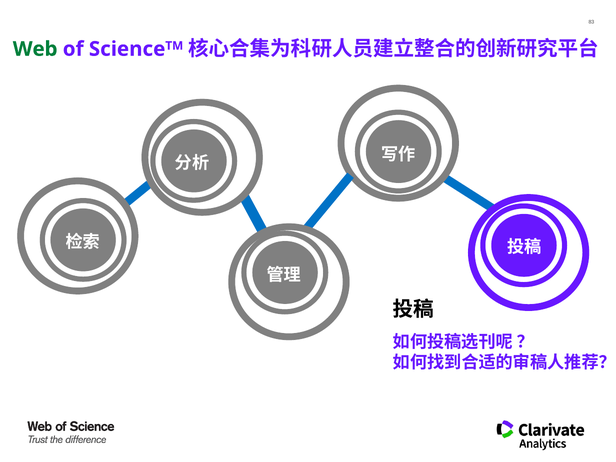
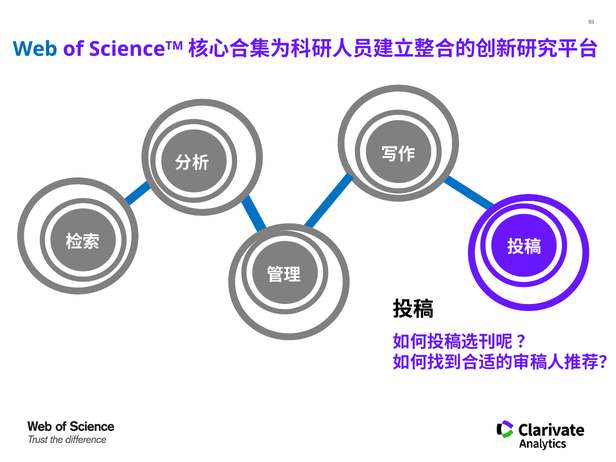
Web colour: green -> blue (35, 49)
